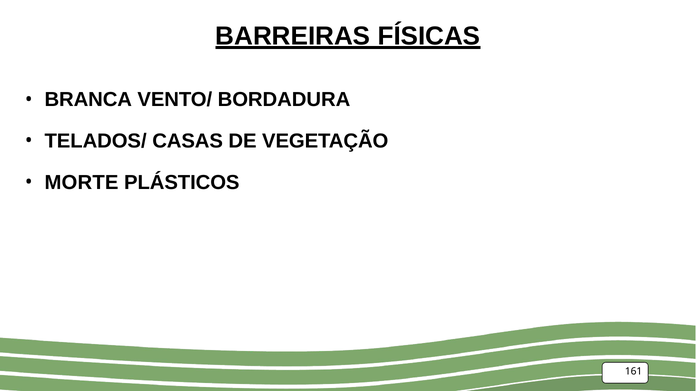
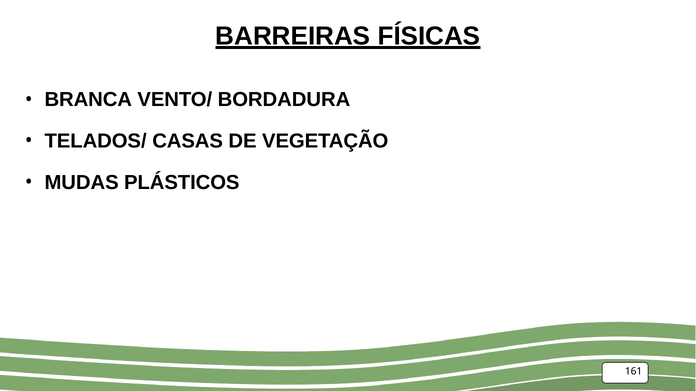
MORTE: MORTE -> MUDAS (82, 183)
